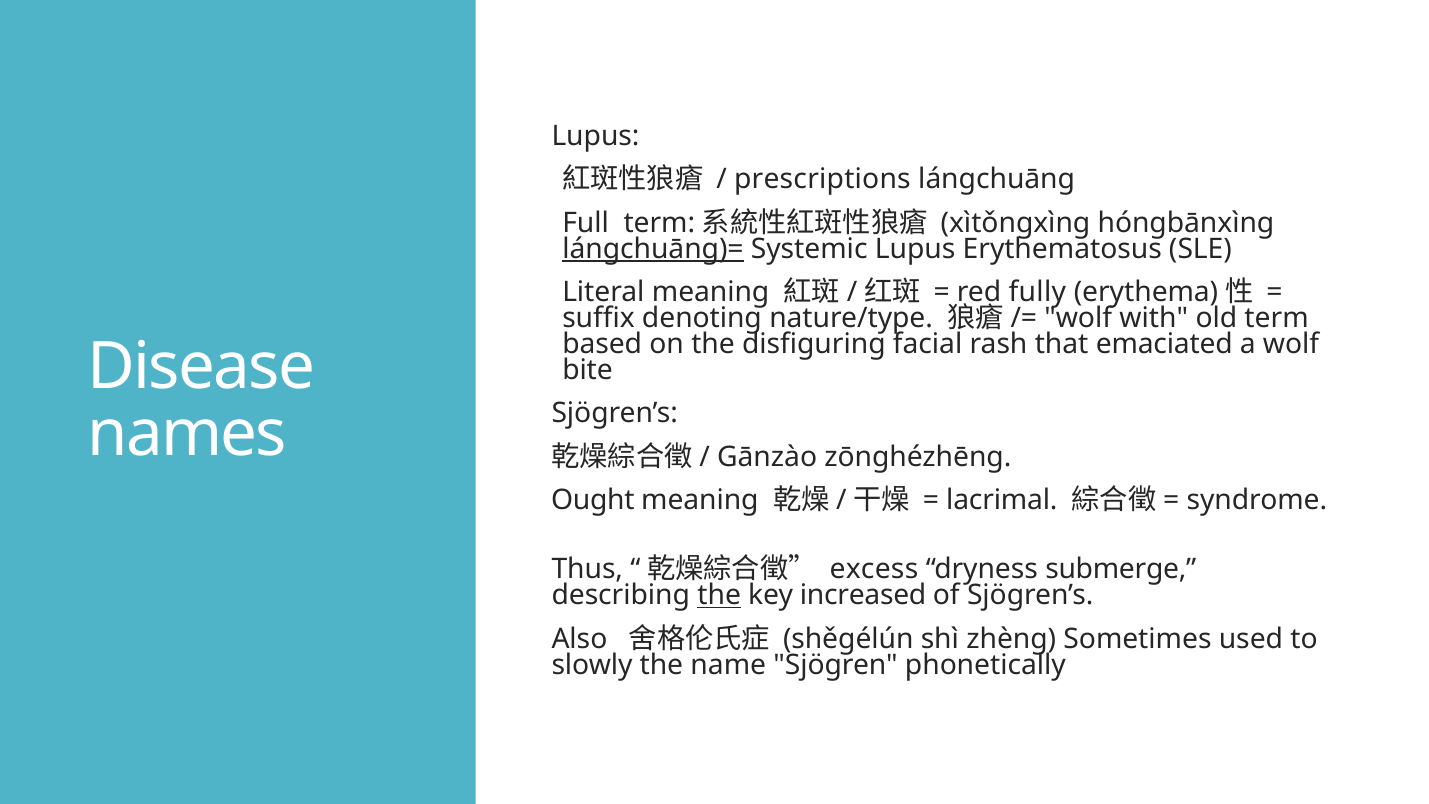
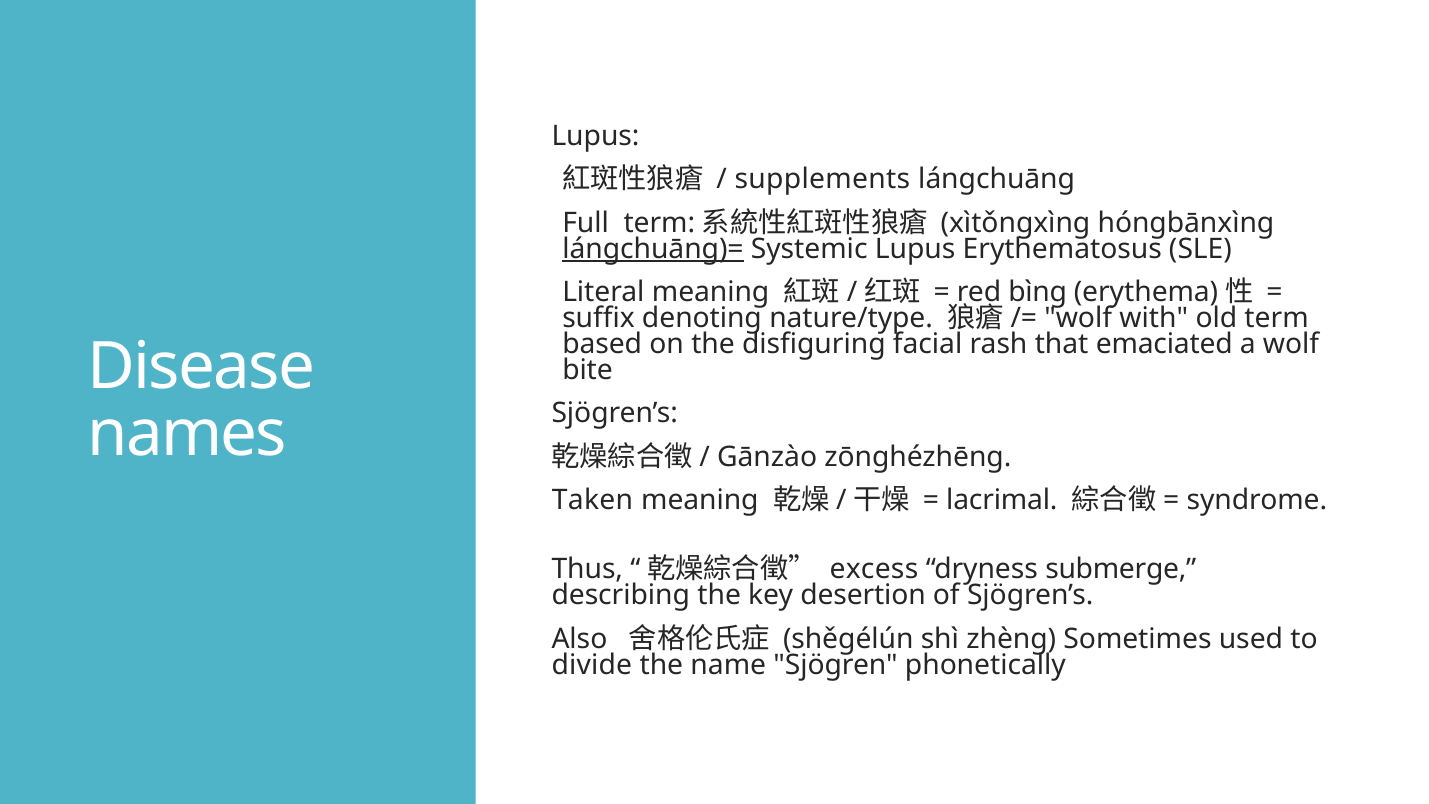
prescriptions: prescriptions -> supplements (822, 179)
fully: fully -> bìng (1038, 292)
Ought: Ought -> Taken (593, 500)
the underline: present -> none (719, 595)
increased: increased -> desertion (863, 595)
slowly: slowly -> divide (592, 665)
